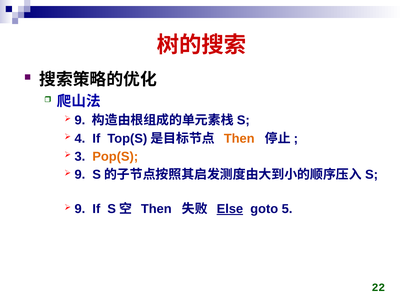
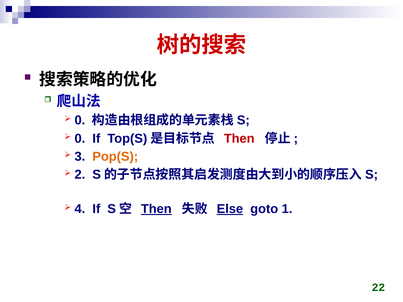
9: 9 -> 0 (80, 120)
4: 4 -> 0 (80, 139)
Then colour: orange -> red (239, 139)
9: 9 -> 2 (80, 175)
9: 9 -> 4 (80, 209)
Then underline: none -> present (156, 209)
5: 5 -> 1 (287, 209)
